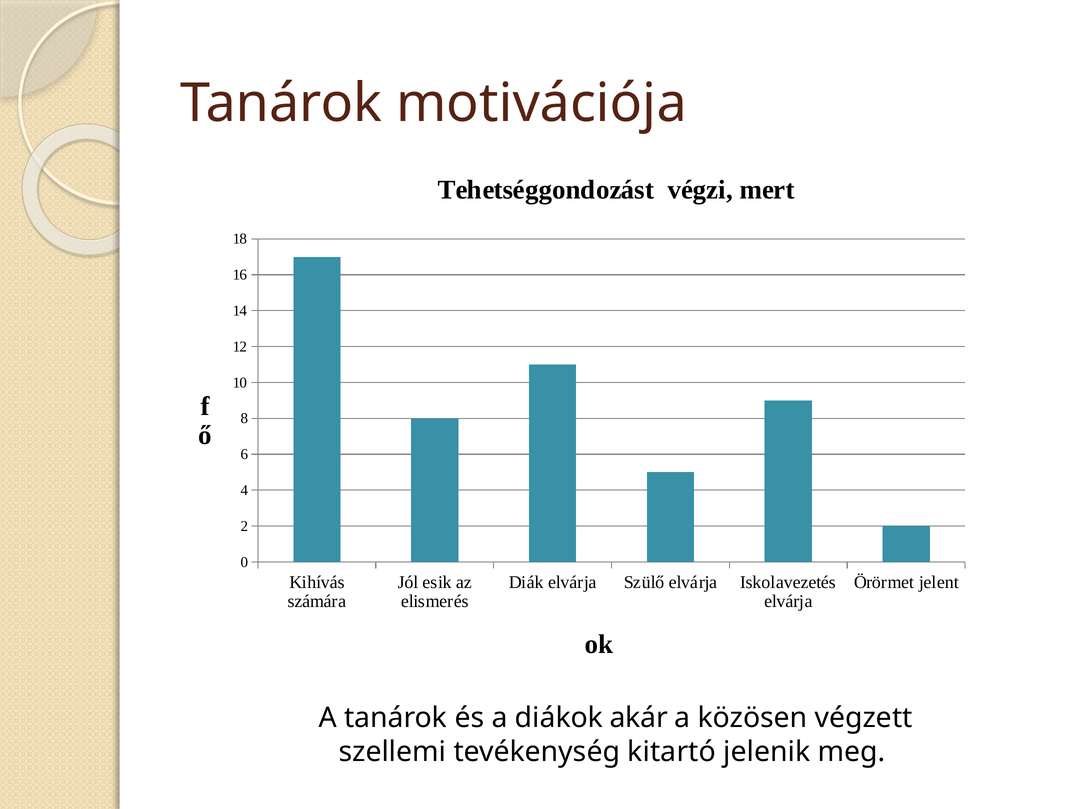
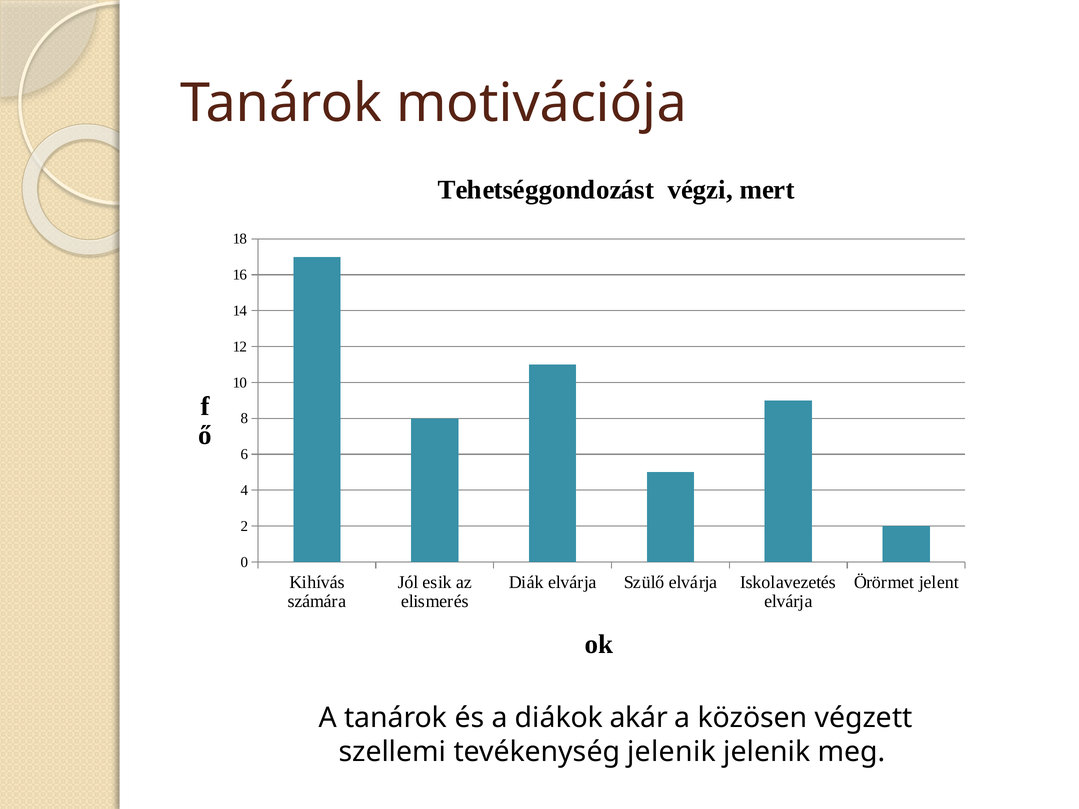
tevékenység kitartó: kitartó -> jelenik (672, 752)
